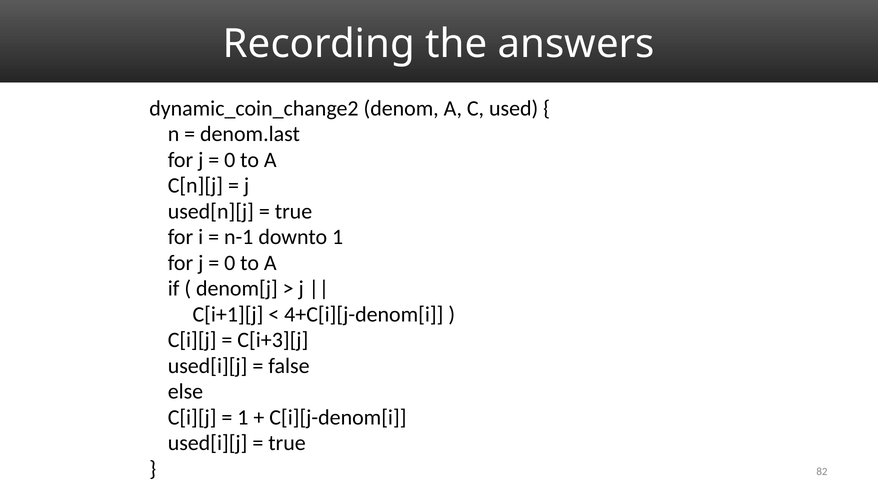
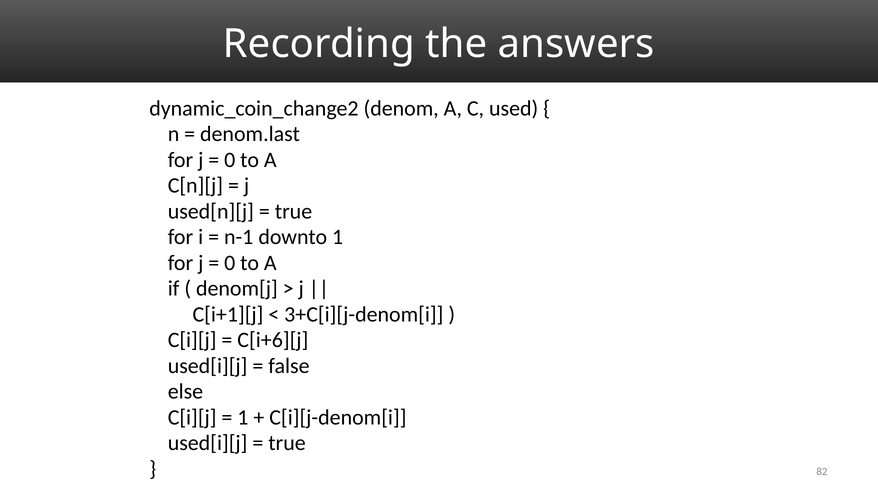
4+C[i][j-denom[i: 4+C[i][j-denom[i -> 3+C[i][j-denom[i (364, 314)
C[i+3][j: C[i+3][j -> C[i+6][j (273, 340)
